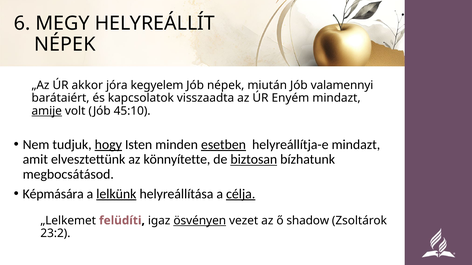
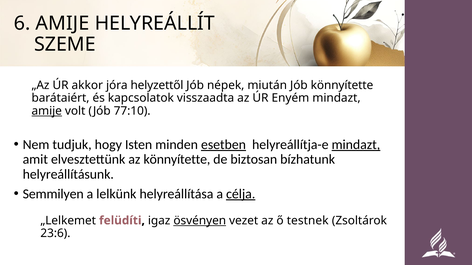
6 MEGY: MEGY -> AMIJE (62, 23)
NÉPEK: NÉPEK -> SZEME (65, 45)
kegyelem: kegyelem -> helyzettől (157, 86)
Jób valamennyi: valamennyi -> könnyítette (342, 86)
45:10: 45:10 -> 77:10 (132, 111)
hogy underline: present -> none (108, 145)
mindazt underline: none -> present (356, 145)
biztosan underline: present -> none (254, 160)
megbocsátásod: megbocsátásod -> helyreállításunk (68, 175)
Képmására: Képmására -> Semmilyen (53, 194)
lelkünk underline: present -> none (116, 194)
shadow: shadow -> testnek (308, 221)
23:2: 23:2 -> 23:6 (55, 234)
